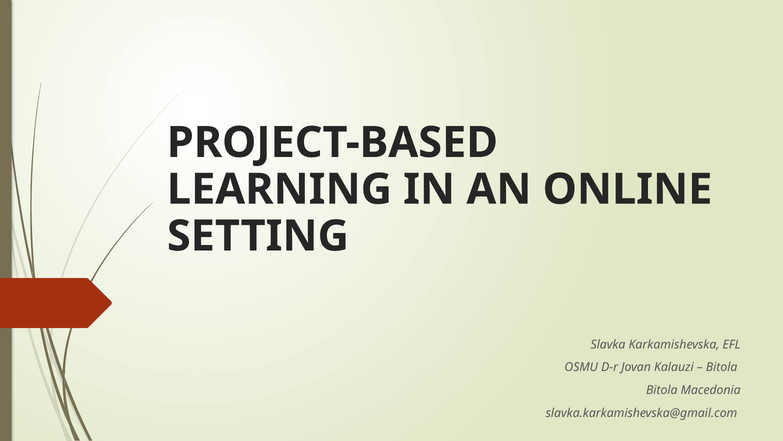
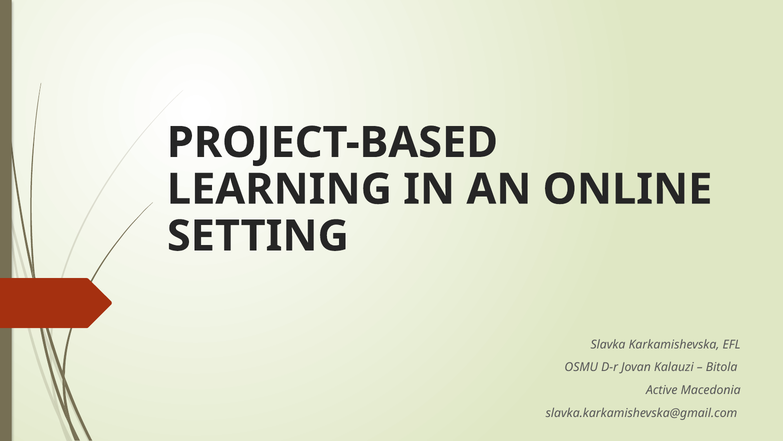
Bitola: Bitola -> Active (662, 390)
